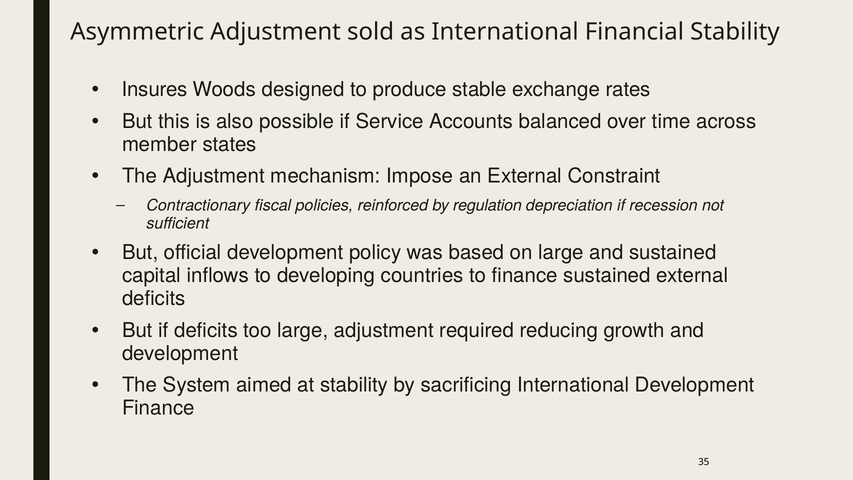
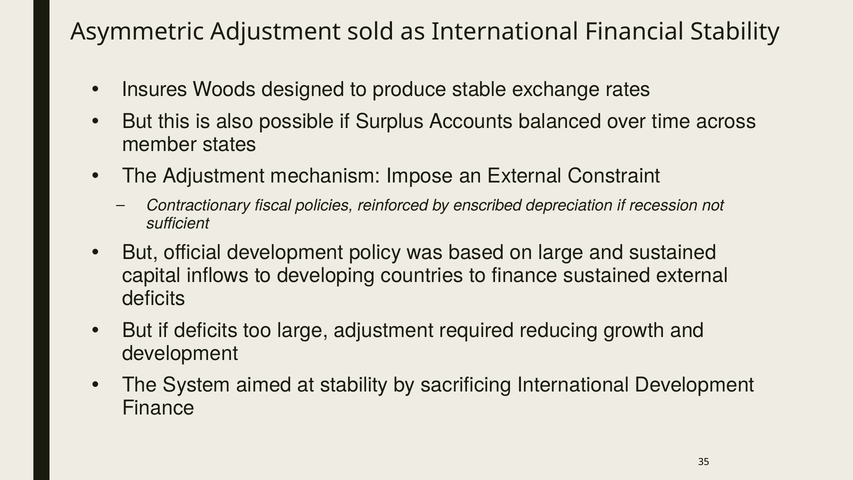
Service: Service -> Surplus (390, 121)
regulation: regulation -> enscribed (487, 205)
